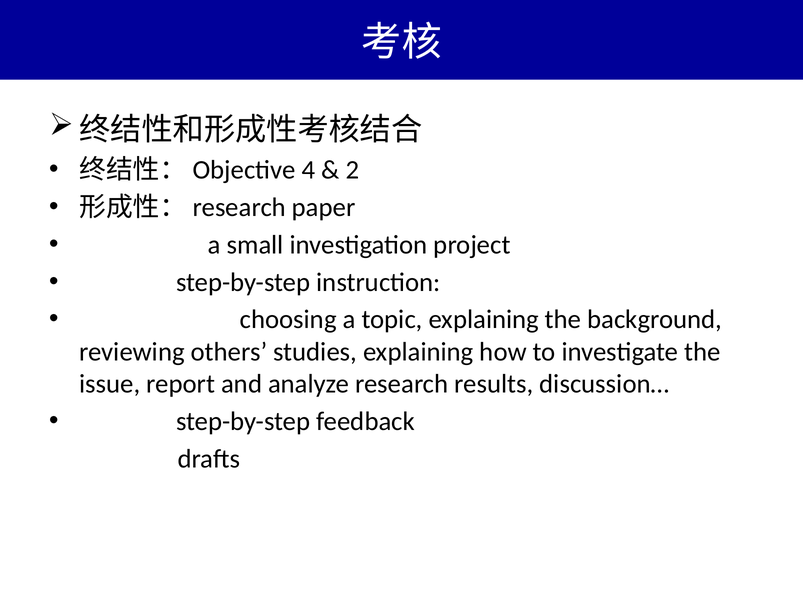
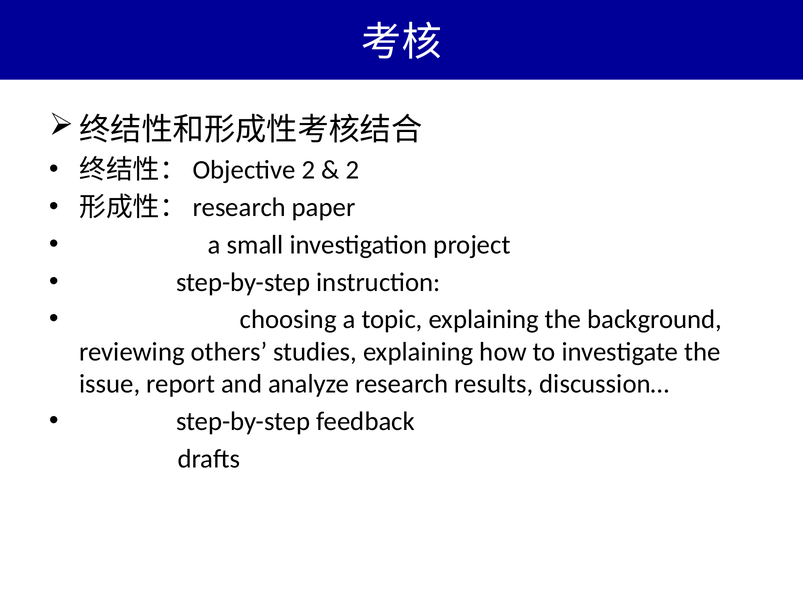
4: 4 -> 2 (308, 170)
